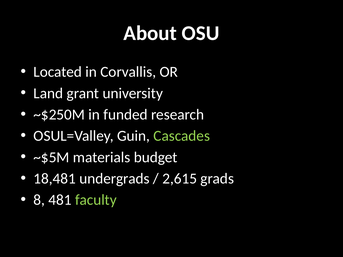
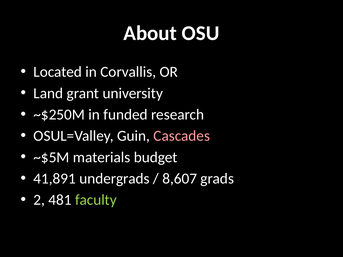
Cascades colour: light green -> pink (182, 136)
18,481: 18,481 -> 41,891 (55, 179)
2,615: 2,615 -> 8,607 (180, 179)
8: 8 -> 2 (39, 200)
